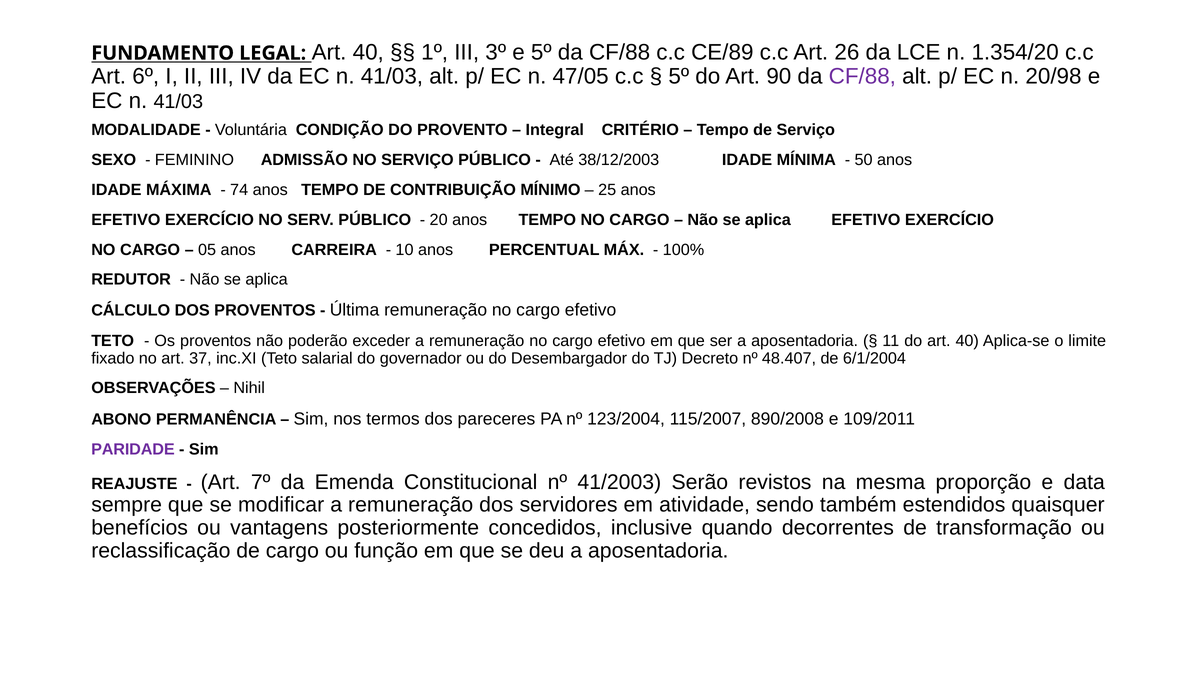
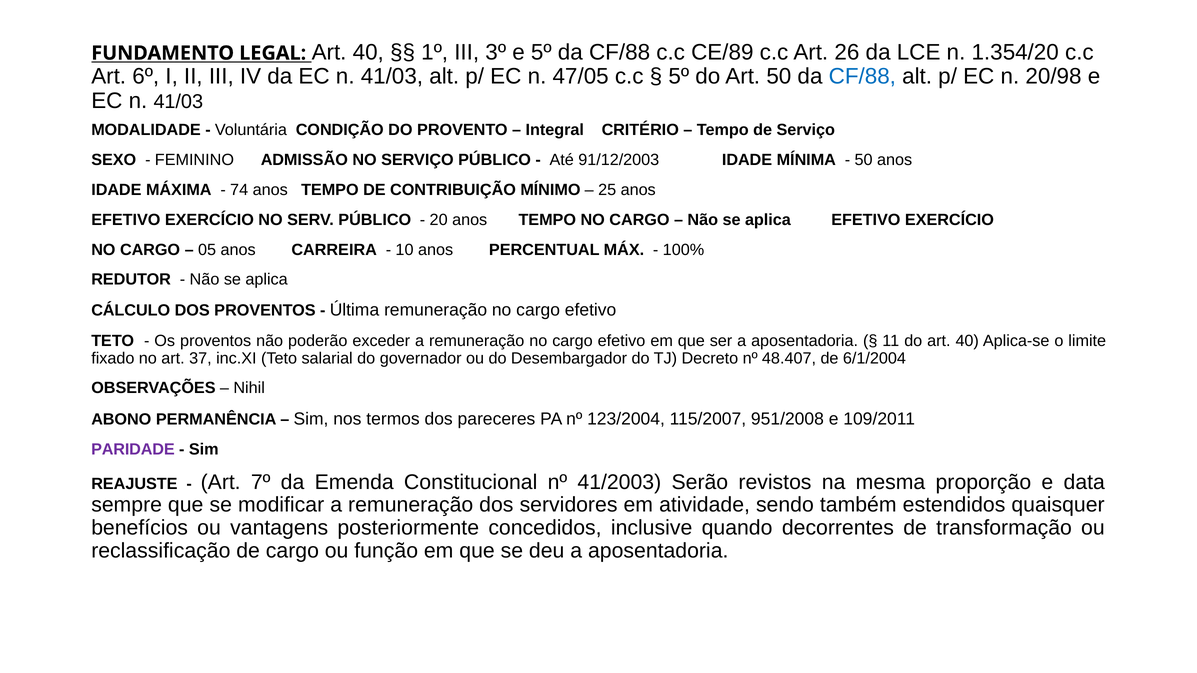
Art 90: 90 -> 50 (779, 77)
CF/88 colour: purple -> blue (862, 77)
38/12/2003: 38/12/2003 -> 91/12/2003 (619, 160)
890/2008: 890/2008 -> 951/2008 (787, 419)
